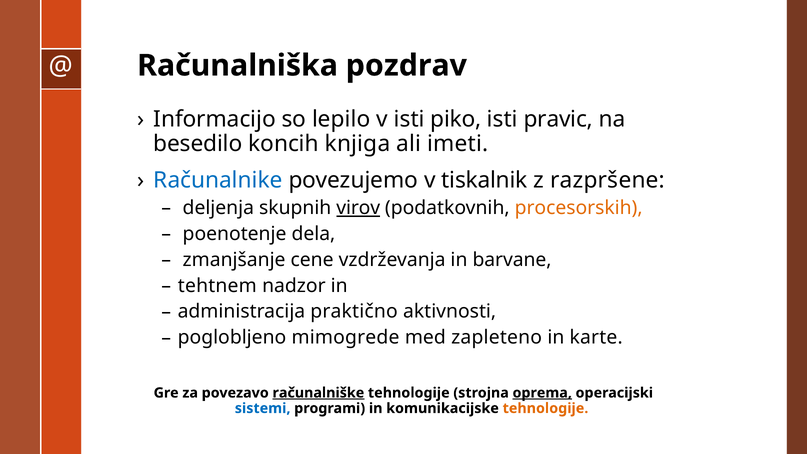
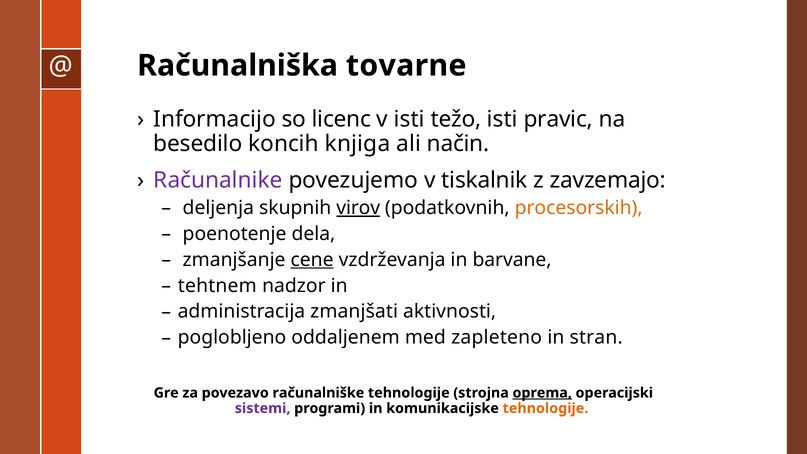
pozdrav: pozdrav -> tovarne (406, 66)
lepilo: lepilo -> licenc (341, 119)
piko: piko -> težo (456, 119)
imeti: imeti -> način (458, 144)
Računalnike colour: blue -> purple (218, 180)
razpršene: razpršene -> zavzemajo (608, 180)
cene underline: none -> present (312, 260)
praktično: praktično -> zmanjšati (354, 312)
mimogrede: mimogrede -> oddaljenem (346, 338)
karte: karte -> stran (596, 338)
računalniške underline: present -> none (318, 393)
sistemi colour: blue -> purple (263, 408)
